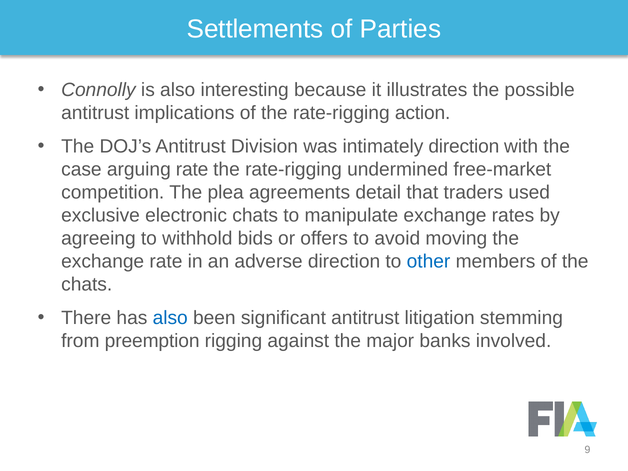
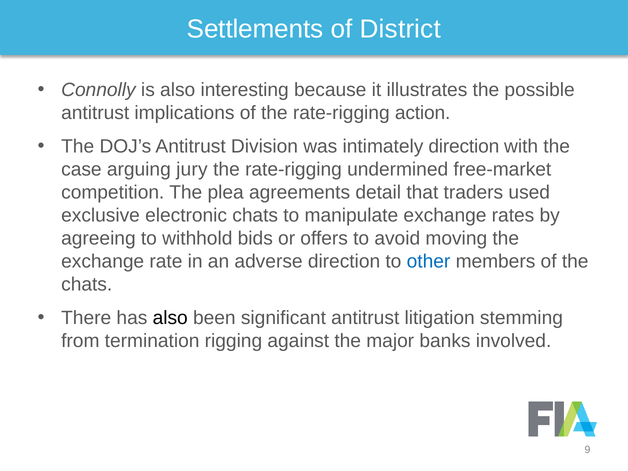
Parties: Parties -> District (400, 29)
arguing rate: rate -> jury (192, 169)
also colour: blue -> black (170, 318)
preemption: preemption -> termination (152, 341)
